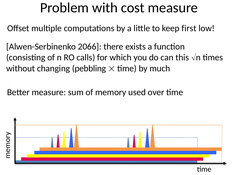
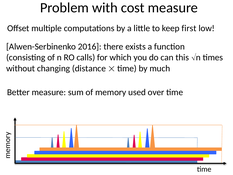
2066: 2066 -> 2016 (90, 47)
pebbling: pebbling -> distance (89, 68)
